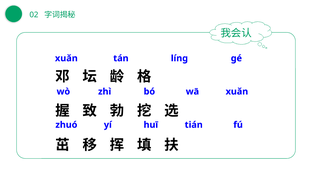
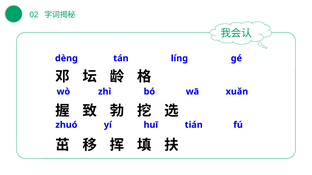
xuǎn: xuǎn -> dèng (66, 58)
